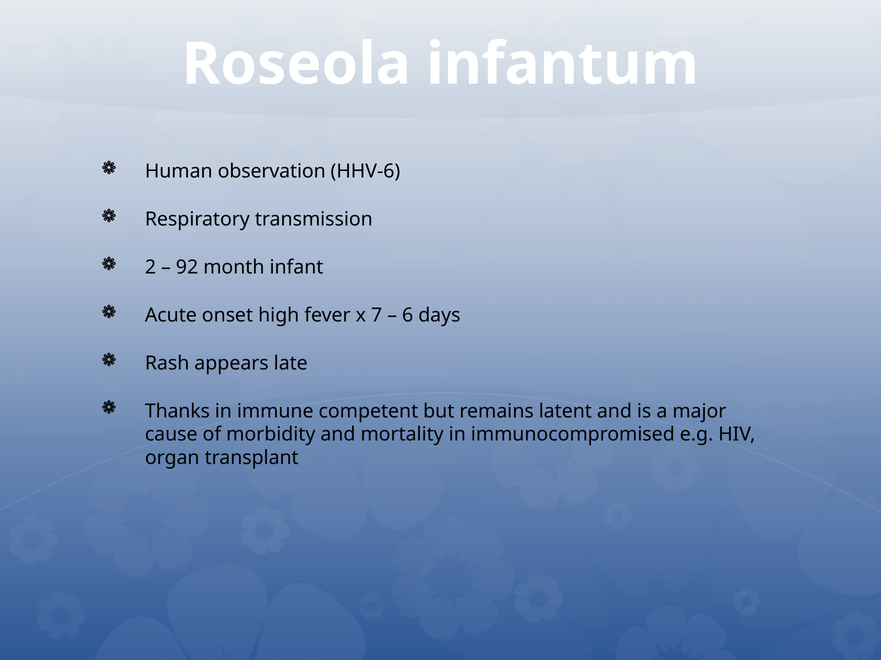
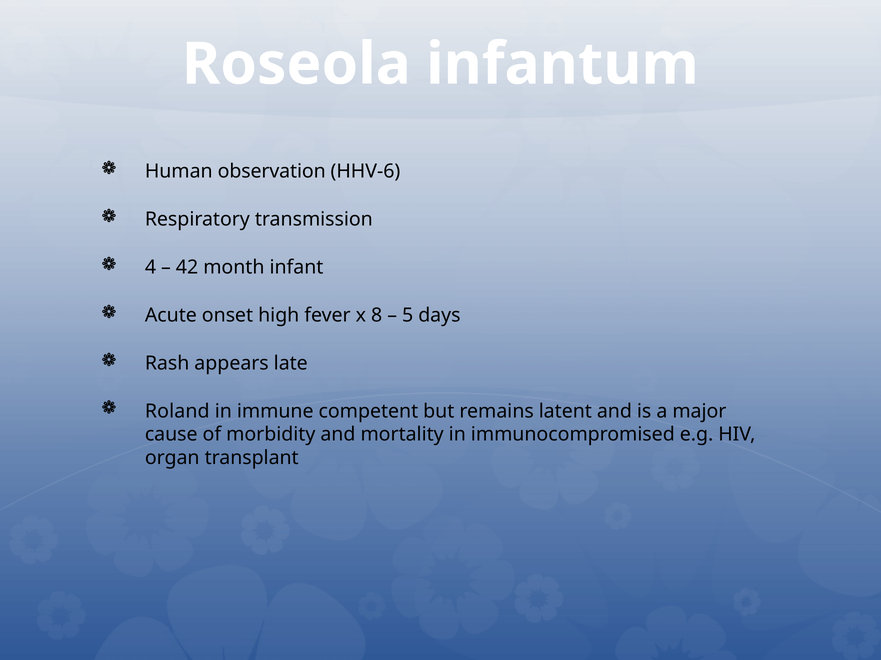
2: 2 -> 4 (151, 268)
92: 92 -> 42 (187, 268)
7: 7 -> 8 (377, 316)
6: 6 -> 5 (408, 316)
Thanks: Thanks -> Roland (177, 412)
